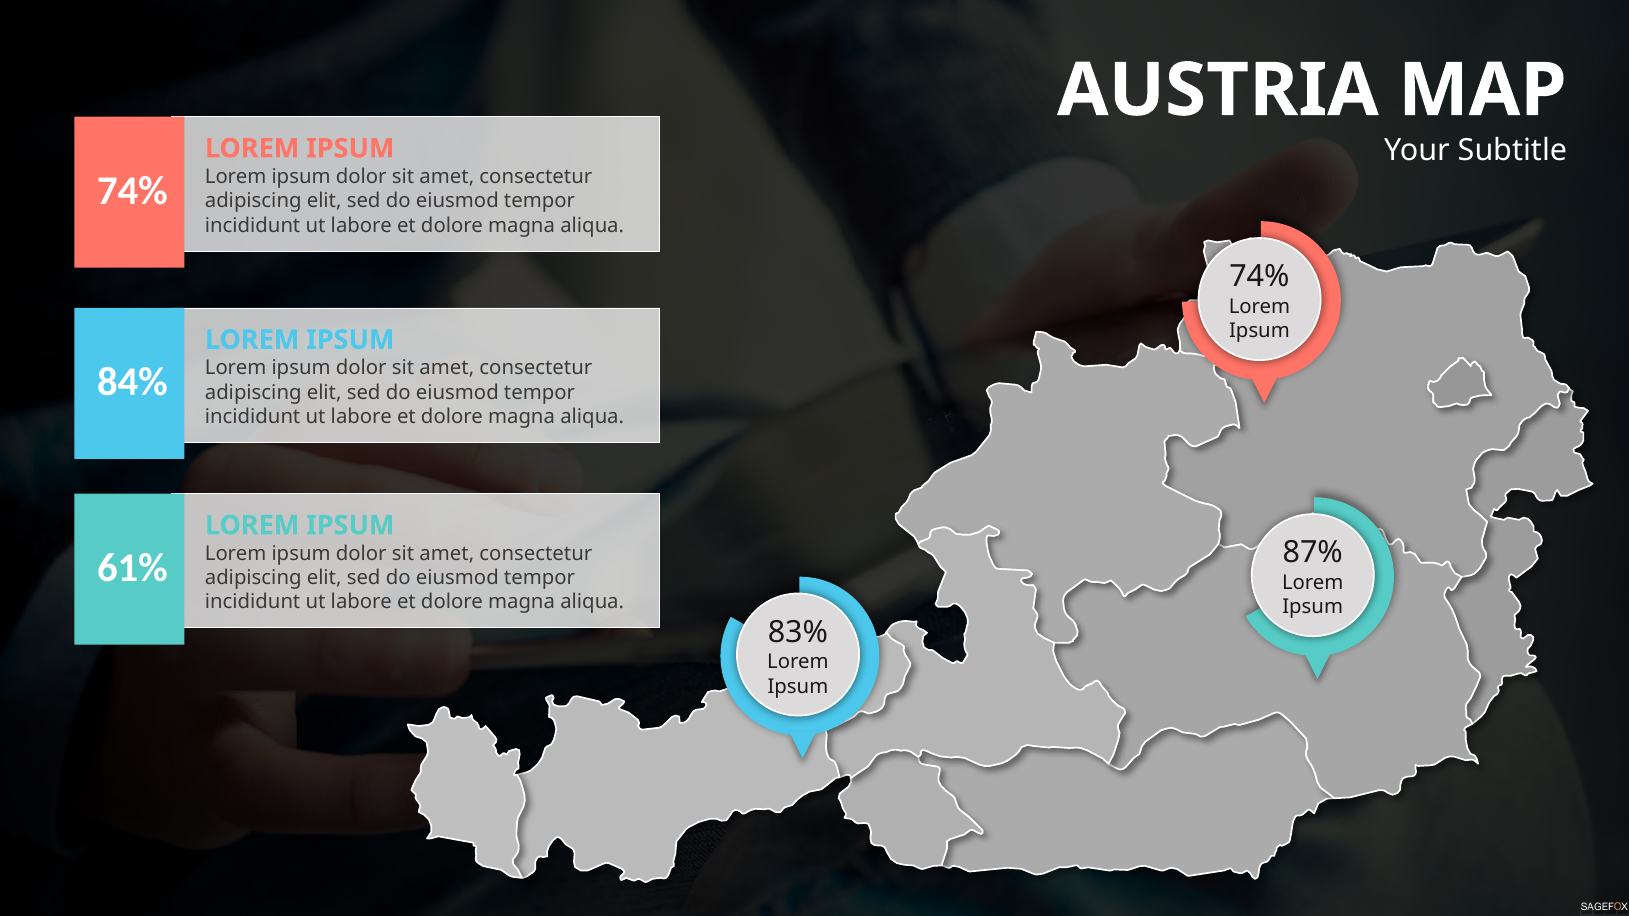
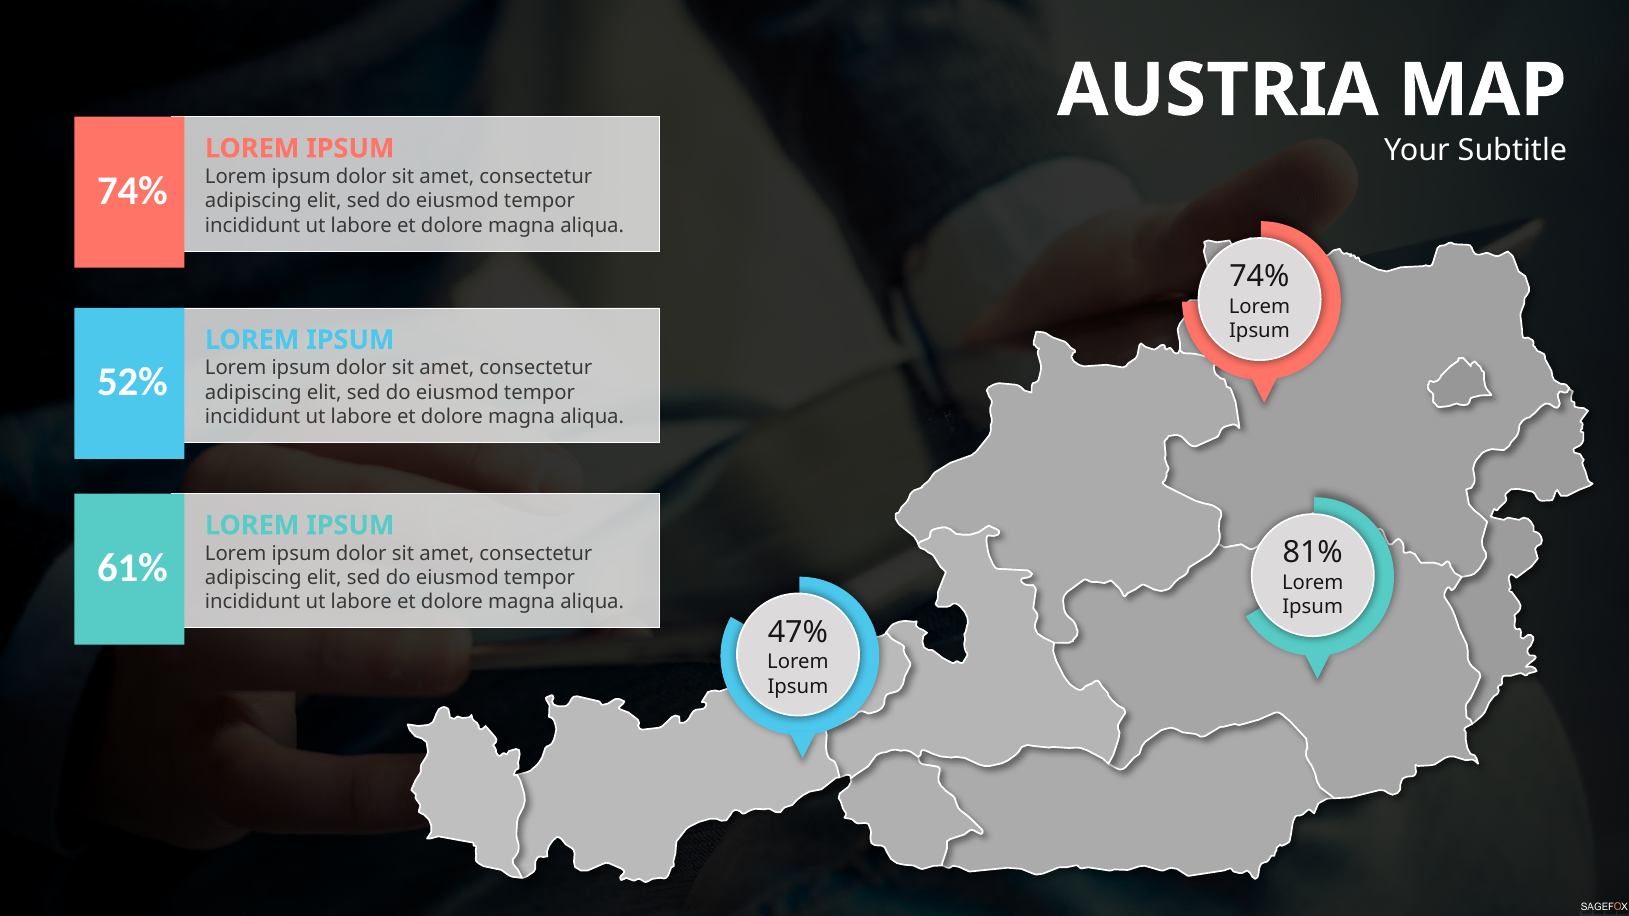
84%: 84% -> 52% (132, 382)
87%: 87% -> 81% (1313, 553)
83%: 83% -> 47% (798, 632)
